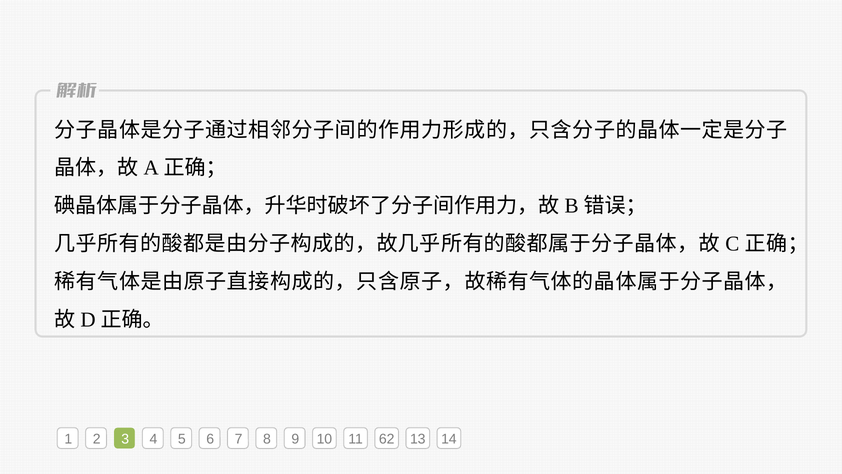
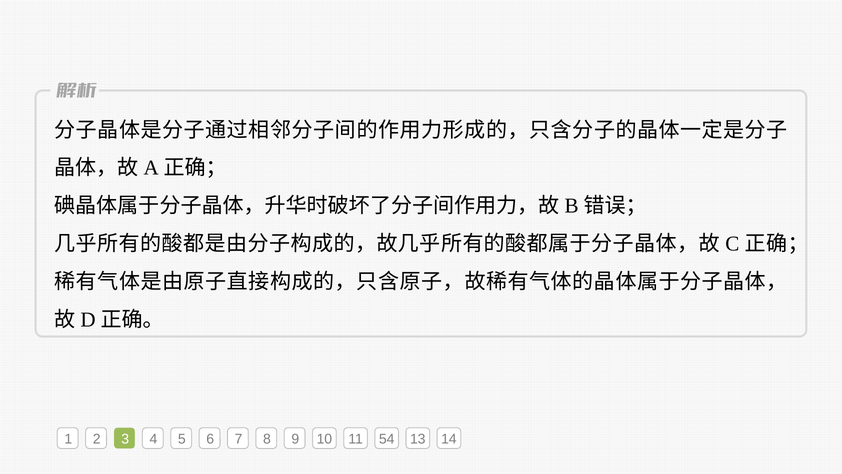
62: 62 -> 54 (387, 439)
